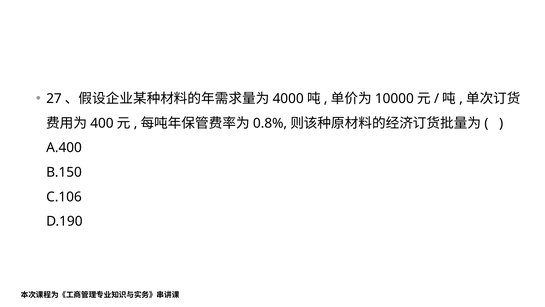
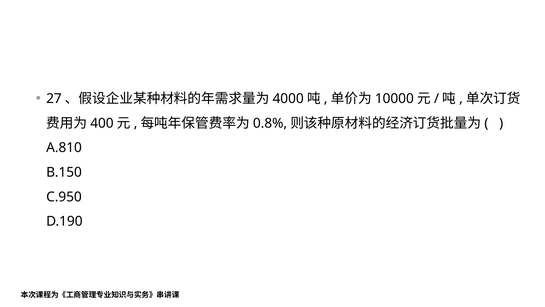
A.400: A.400 -> A.810 (64, 148)
C.106: C.106 -> C.950 (64, 197)
